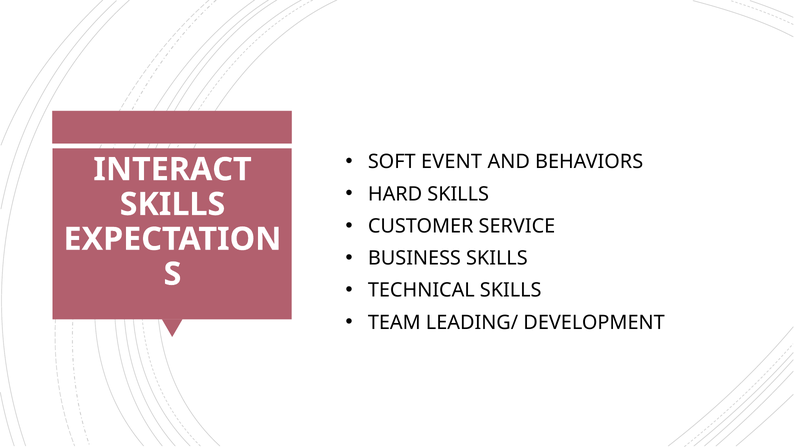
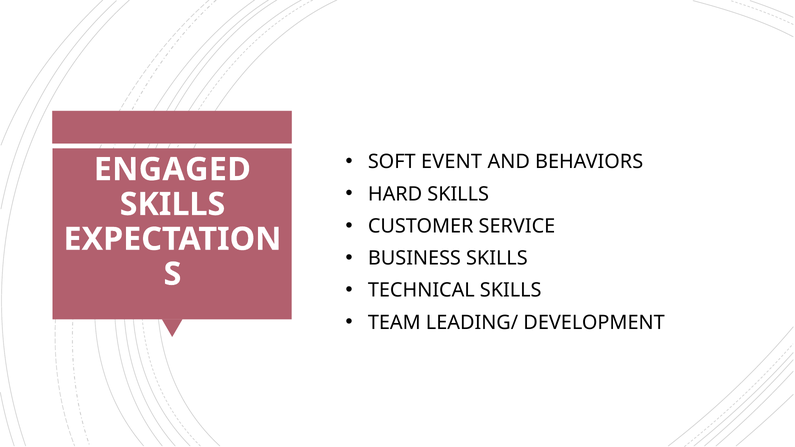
INTERACT: INTERACT -> ENGAGED (172, 170)
